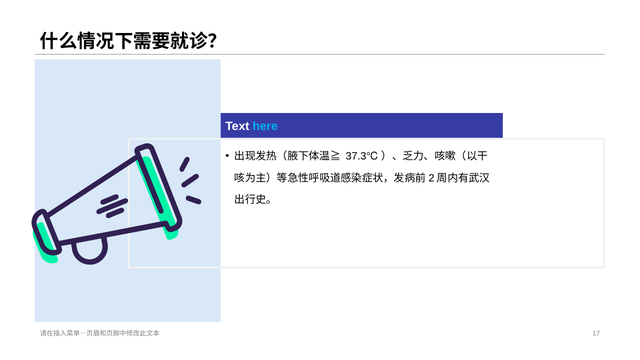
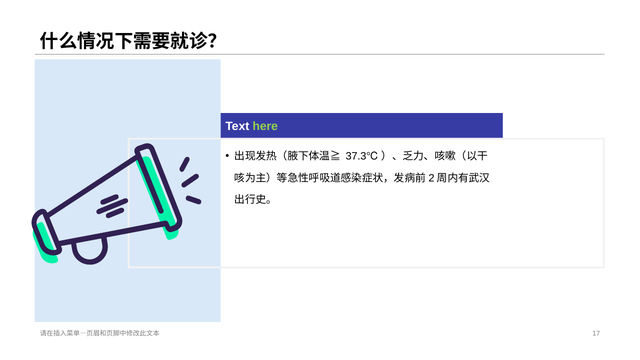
here colour: light blue -> light green (265, 126)
